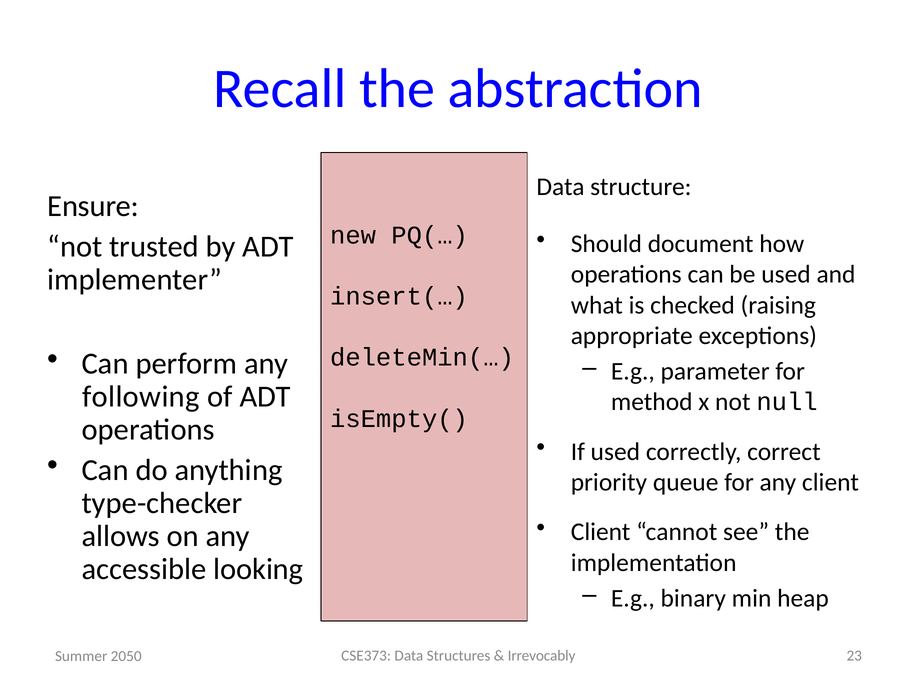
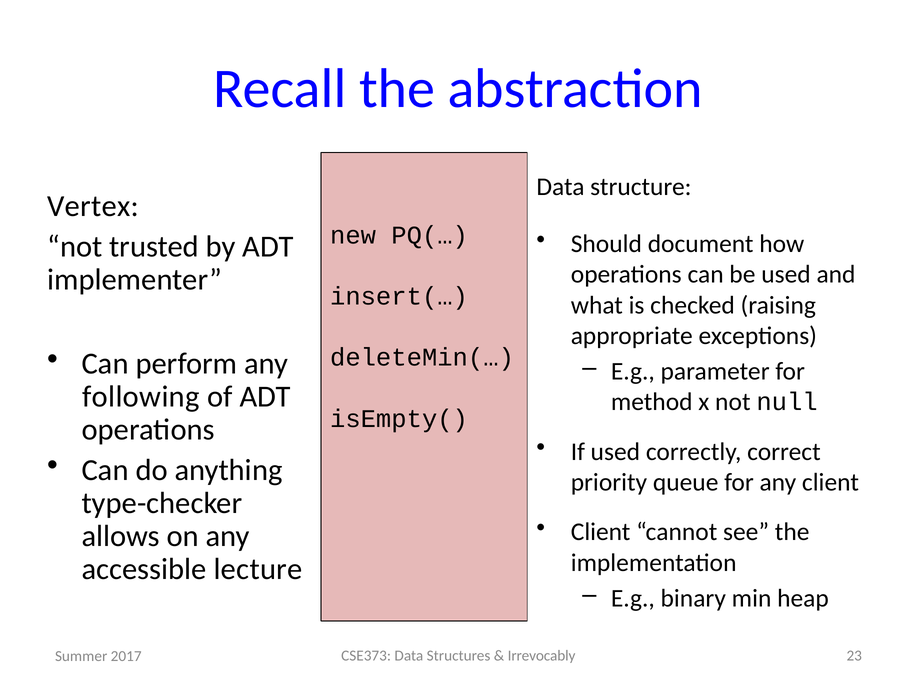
Ensure: Ensure -> Vertex (93, 207)
looking: looking -> lecture (258, 570)
2050: 2050 -> 2017 (126, 657)
